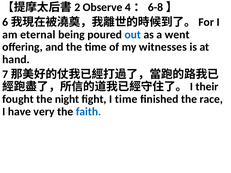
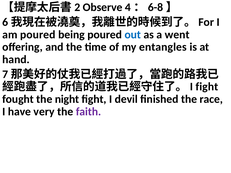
am eternal: eternal -> poured (38, 35)
witnesses: witnesses -> entangles (163, 47)
their: their -> fight (207, 87)
I time: time -> devil (126, 99)
faith colour: blue -> purple (89, 112)
